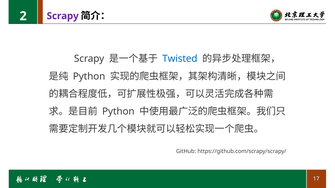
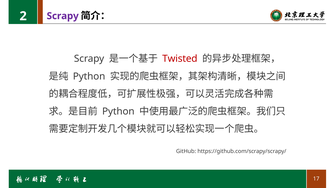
Twisted colour: blue -> red (180, 59)
